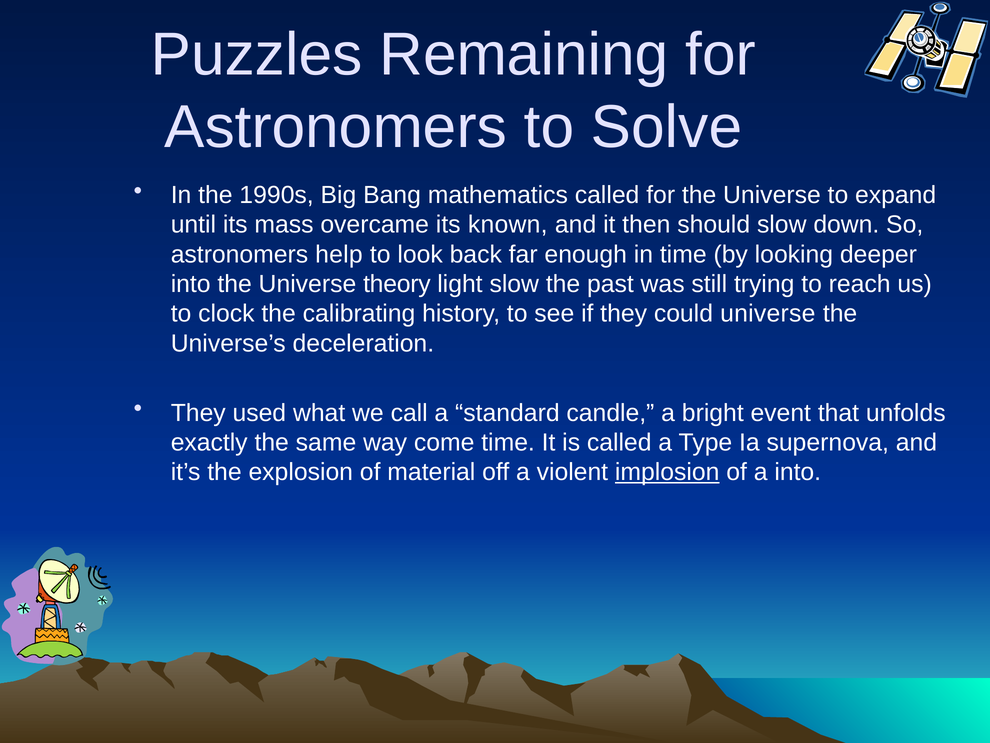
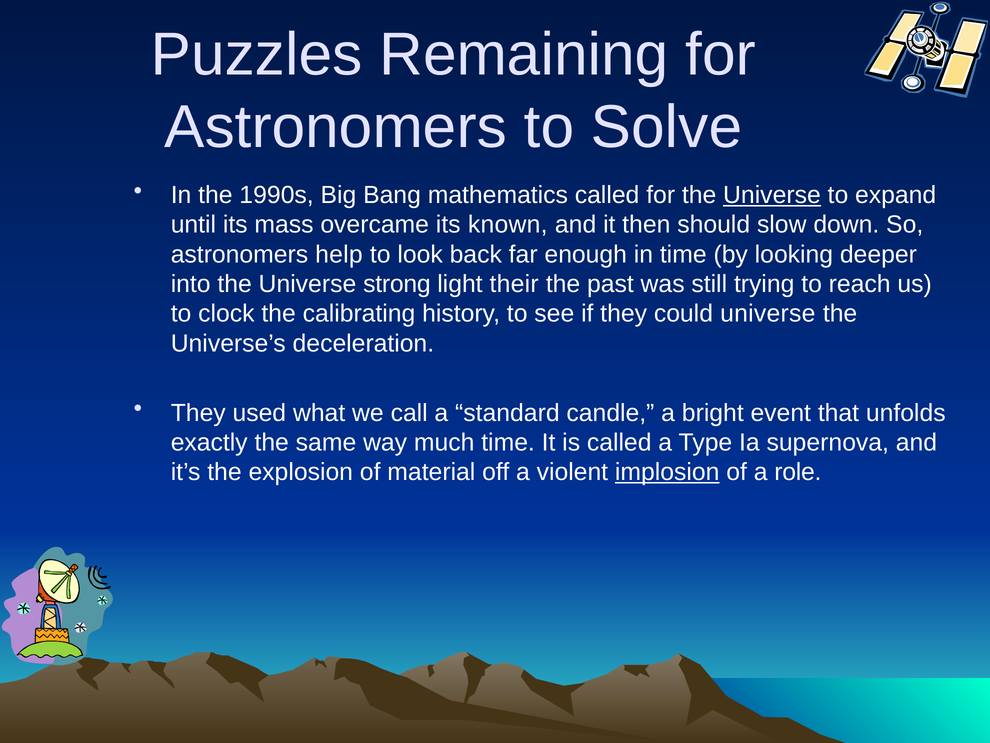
Universe underline: none -> present (772, 195)
theory: theory -> strong (397, 284)
light slow: slow -> their (514, 284)
come: come -> much (444, 442)
a into: into -> role (798, 472)
